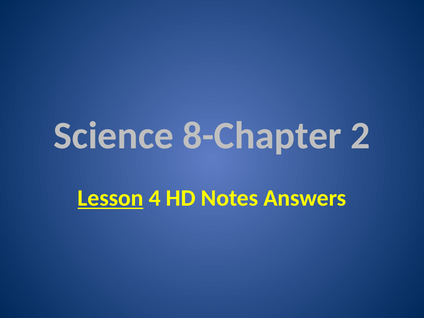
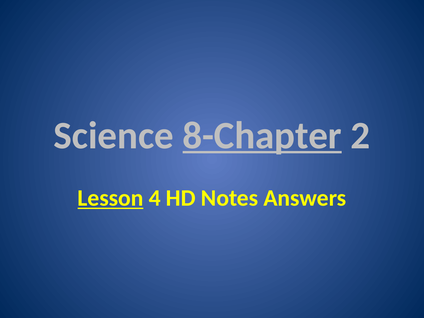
8-Chapter underline: none -> present (262, 136)
